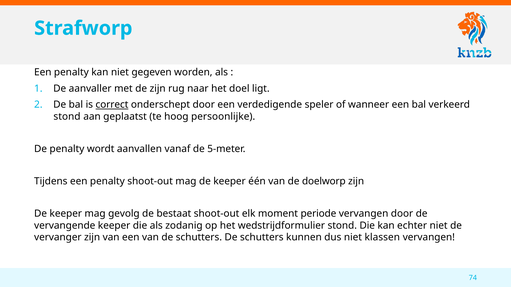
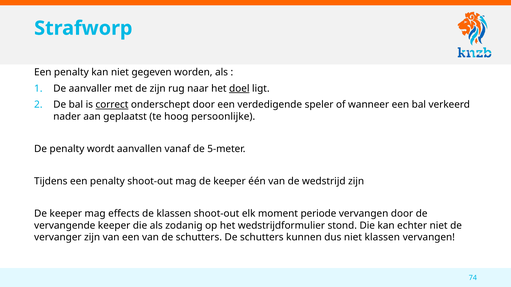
doel underline: none -> present (239, 89)
stond: stond -> nader (67, 117)
doelworp: doelworp -> wedstrijd (324, 181)
gevolg: gevolg -> effects (124, 214)
de bestaat: bestaat -> klassen (174, 214)
